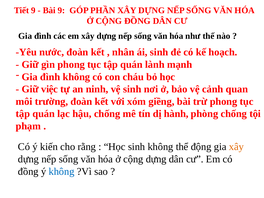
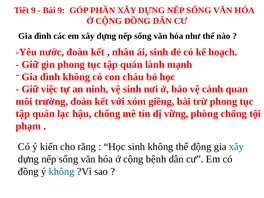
hành: hành -> vững (176, 114)
xây colour: orange -> blue (236, 147)
cộng dựng: dựng -> bệnh (156, 159)
